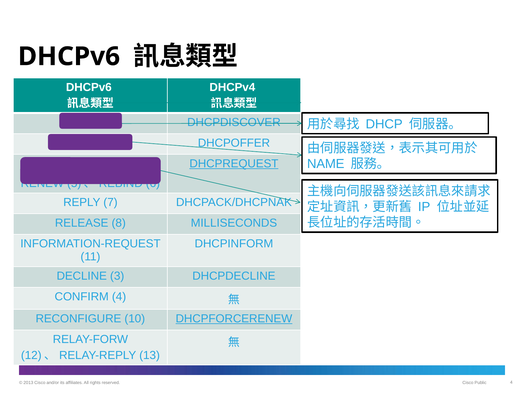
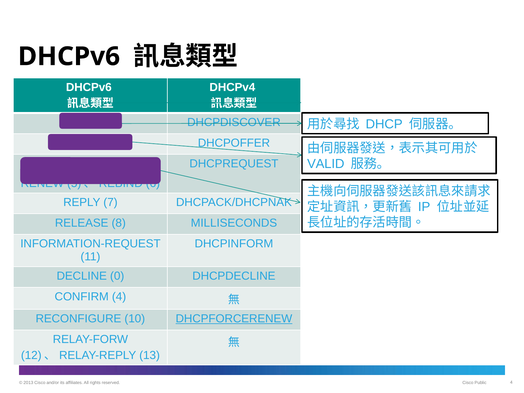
NAME: NAME -> VALID (326, 164)
DHCPREQUEST underline: present -> none (234, 164)
3: 3 -> 0 (117, 276)
